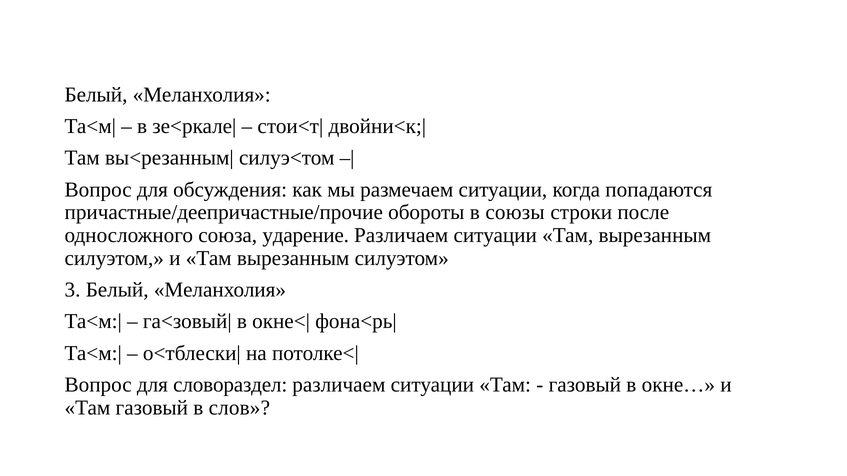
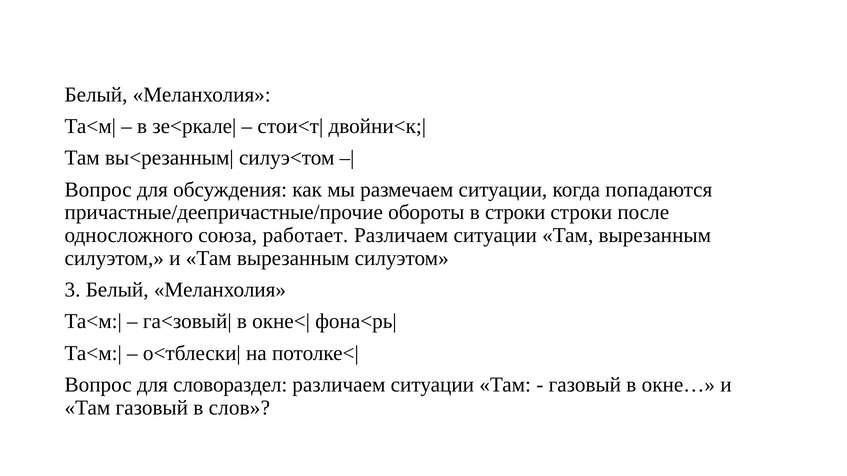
в союзы: союзы -> строки (515, 213)
ударение: ударение -> работает (305, 235)
